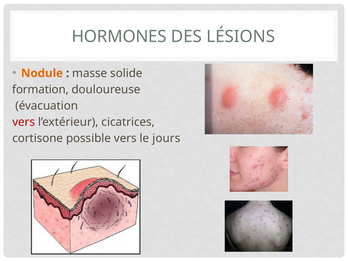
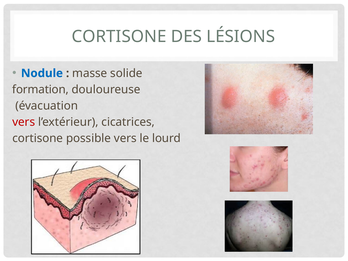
HORMONES: HORMONES -> CORTISONE (119, 36)
Nodule colour: orange -> blue (42, 73)
jours: jours -> lourd (167, 138)
